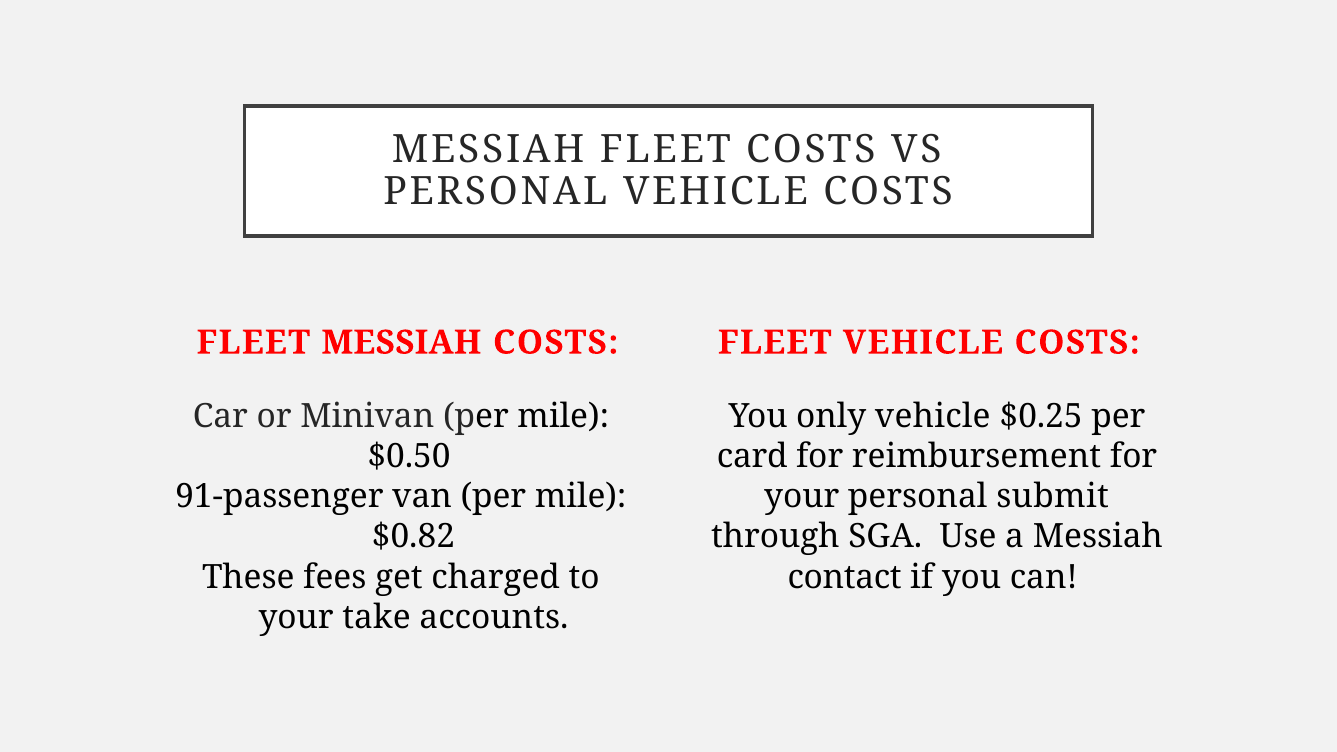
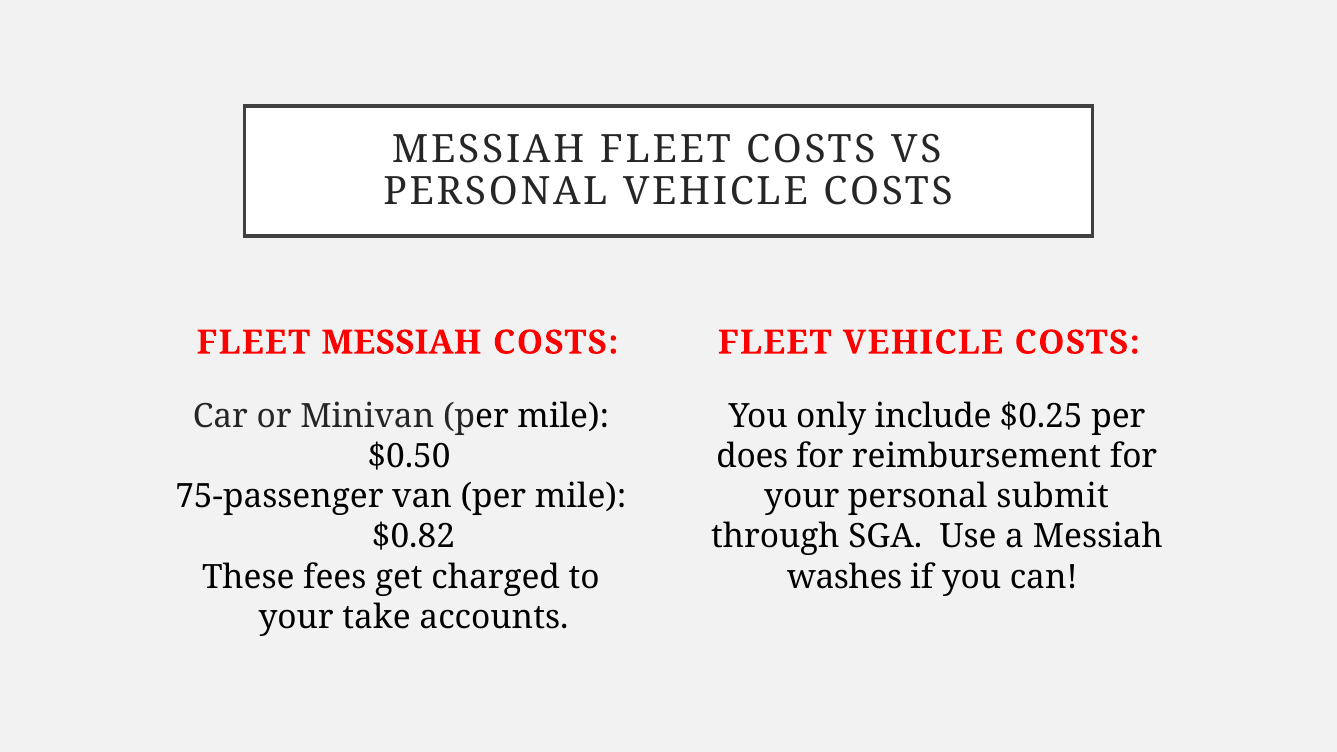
only vehicle: vehicle -> include (933, 417)
card: card -> does (752, 457)
91-passenger: 91-passenger -> 75-passenger (279, 497)
contact: contact -> washes (845, 577)
